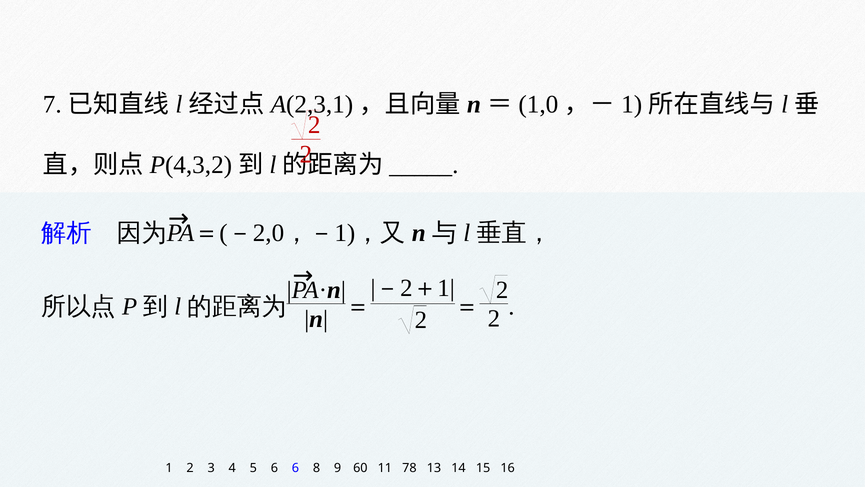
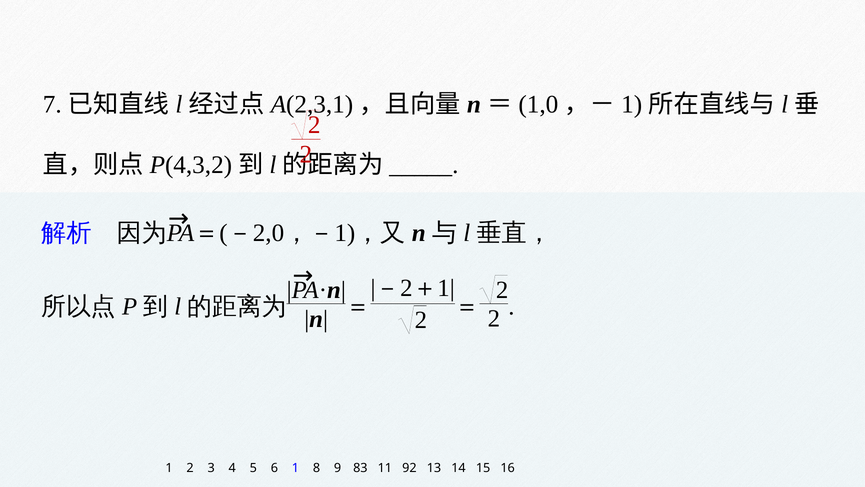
6 6: 6 -> 1 (295, 468)
60: 60 -> 83 (360, 468)
78: 78 -> 92 (409, 468)
